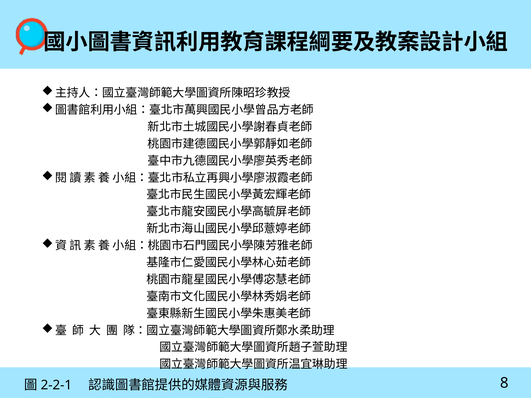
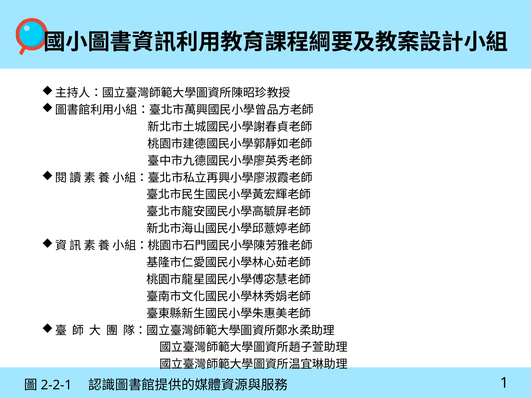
8: 8 -> 1 (504, 383)
